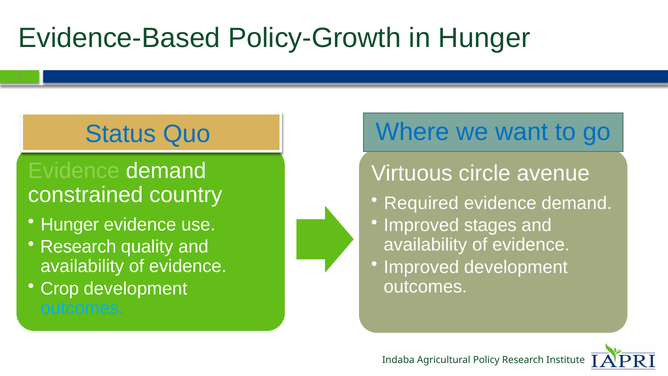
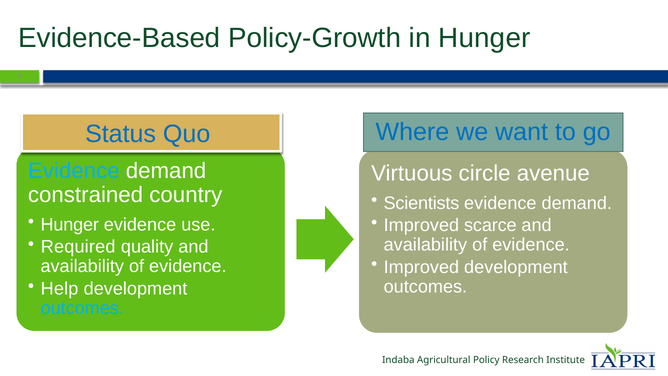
Evidence colour: light green -> light blue (74, 171)
Required: Required -> Scientists (421, 203)
stages: stages -> scarce (490, 225)
Research: Research -> Required (78, 247)
Crop: Crop -> Help (60, 289)
